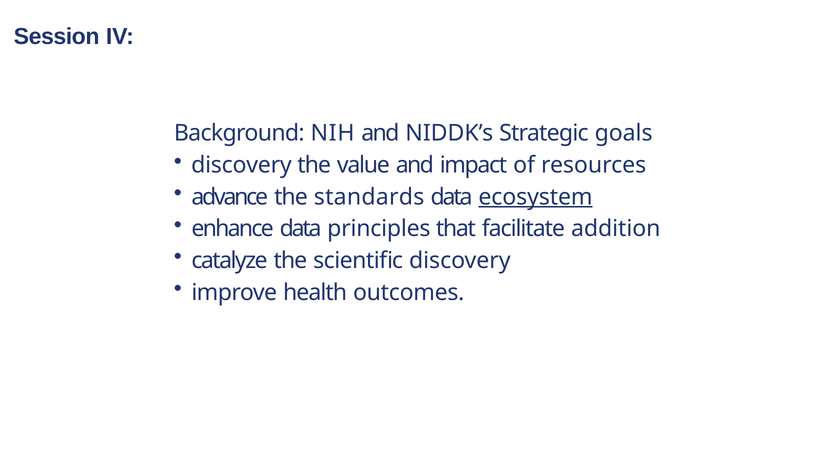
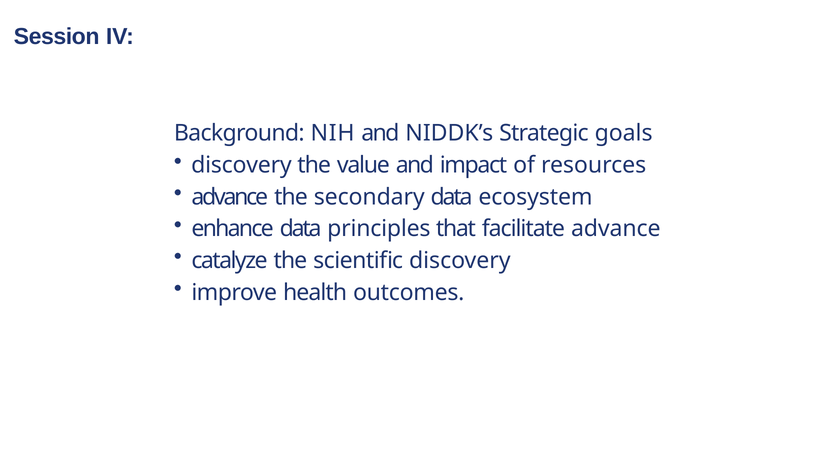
standards: standards -> secondary (369, 197)
ecosystem underline: present -> none (536, 197)
facilitate addition: addition -> advance (616, 228)
